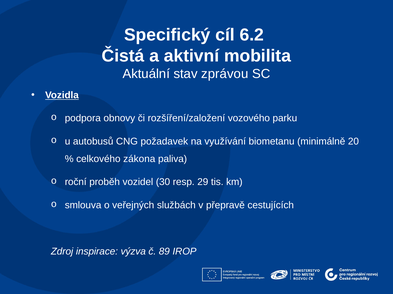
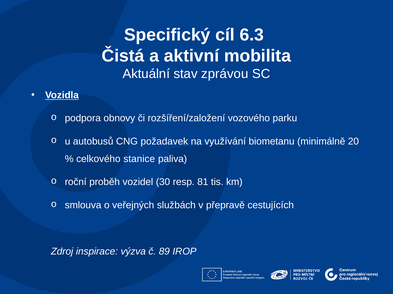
6.2: 6.2 -> 6.3 (252, 35)
zákona: zákona -> stanice (139, 159)
29: 29 -> 81 (203, 182)
